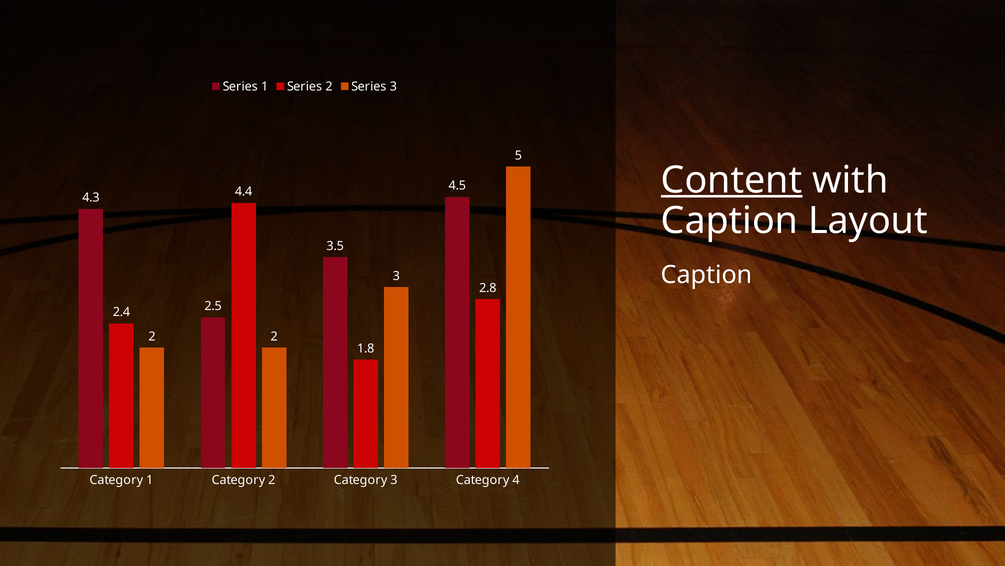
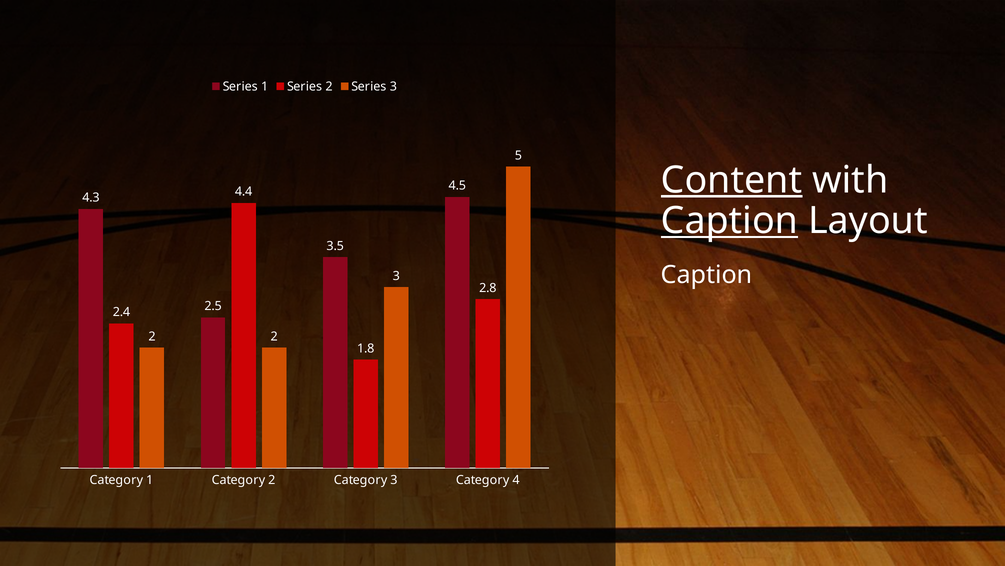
Caption underline: none -> present (730, 221)
